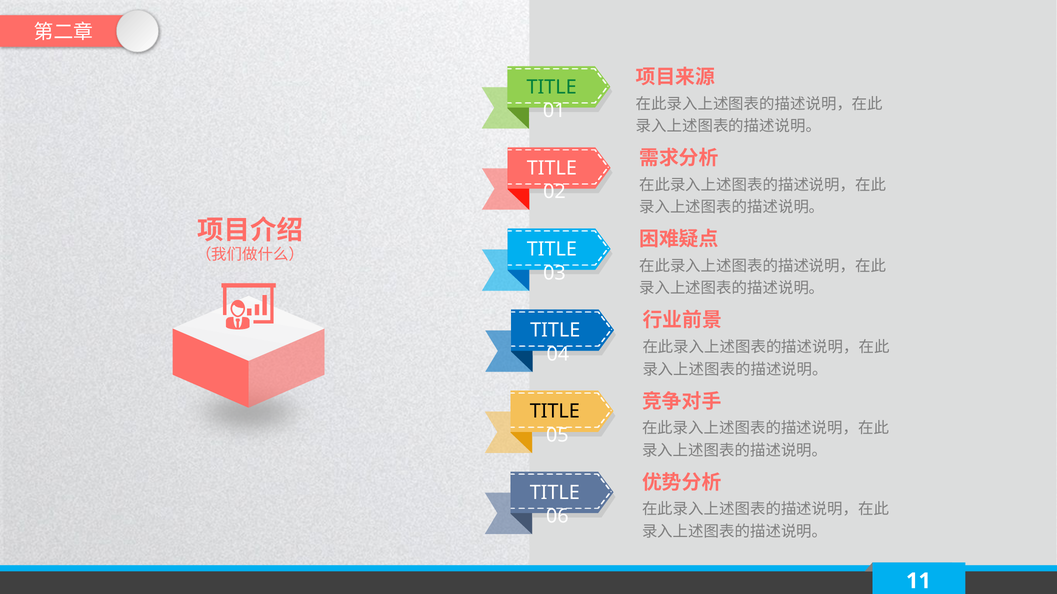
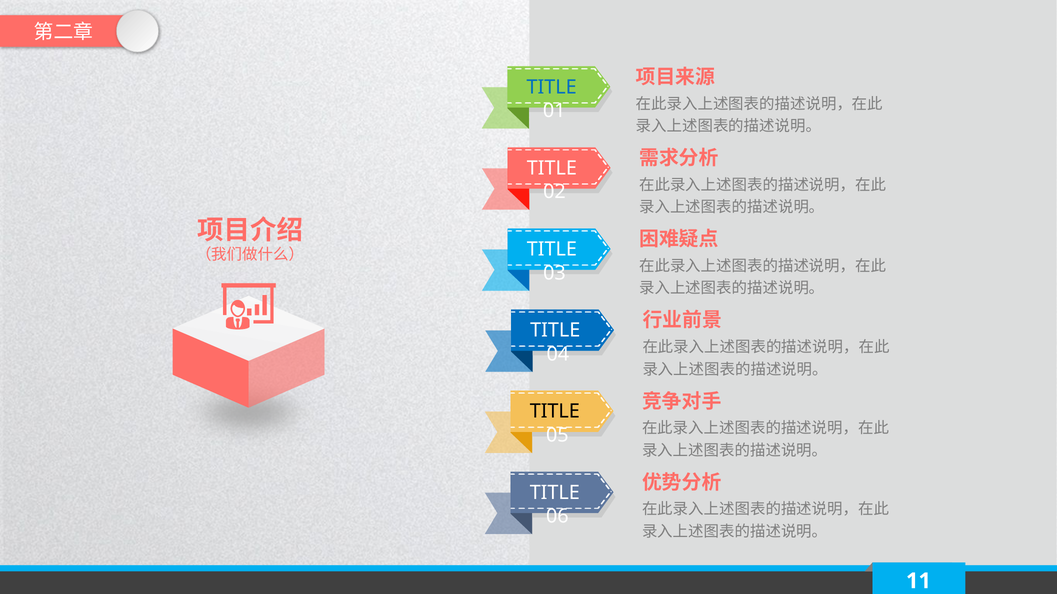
TITLE colour: green -> blue (552, 87)
